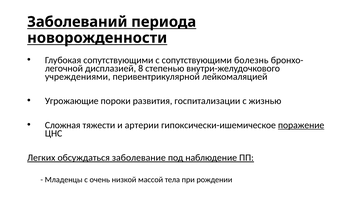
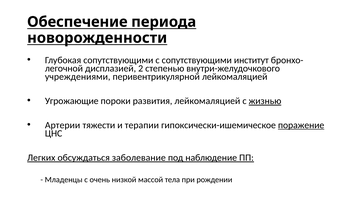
Заболеваний: Заболеваний -> Обеспечение (77, 22)
болезнь: болезнь -> институт (251, 60)
8: 8 -> 2 (141, 69)
развития госпитализации: госпитализации -> лейкомаляцией (207, 101)
жизнью underline: none -> present (265, 101)
Сложная: Сложная -> Артерии (63, 125)
артерии: артерии -> терапии (142, 125)
